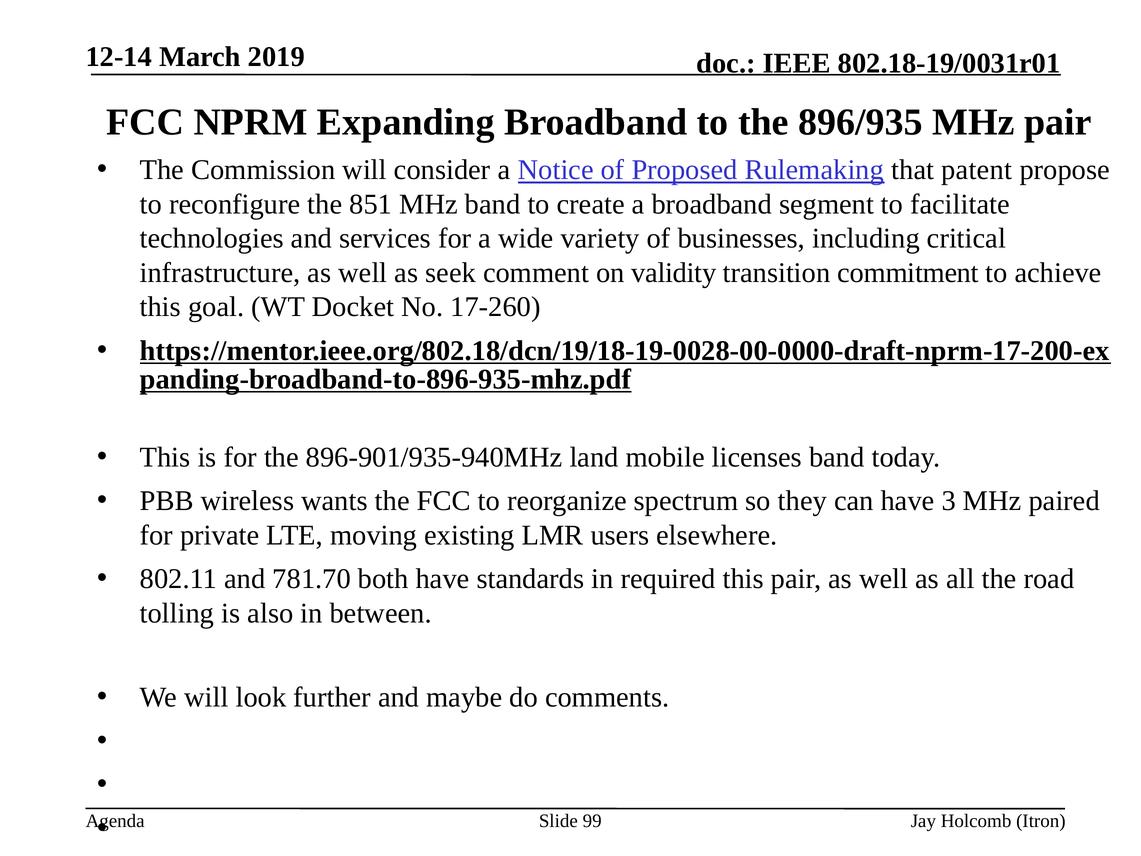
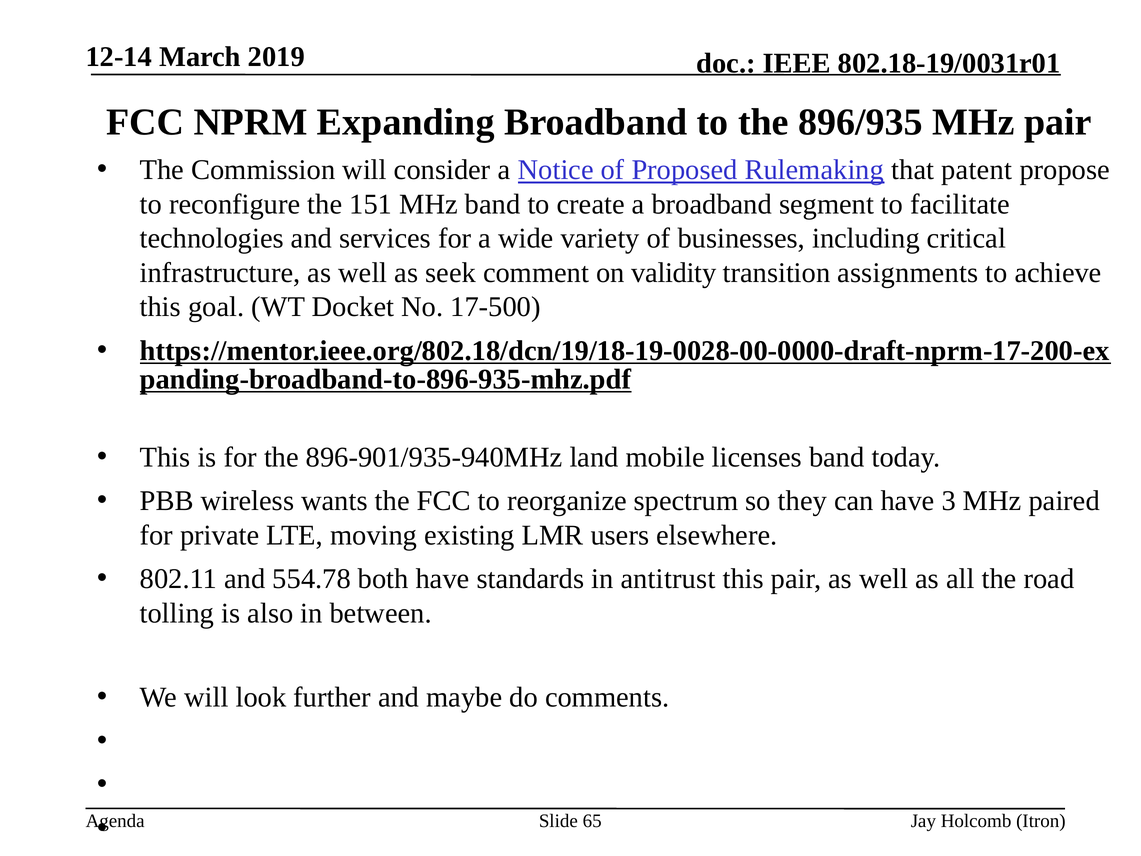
851: 851 -> 151 (371, 204)
commitment: commitment -> assignments (908, 273)
17-260: 17-260 -> 17-500 (495, 307)
781.70: 781.70 -> 554.78 (312, 579)
required: required -> antitrust (668, 579)
99: 99 -> 65 (592, 821)
